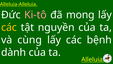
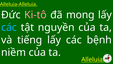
các colour: yellow -> light blue (9, 27)
cùng: cùng -> tiếng (30, 40)
dành: dành -> niềm (14, 52)
